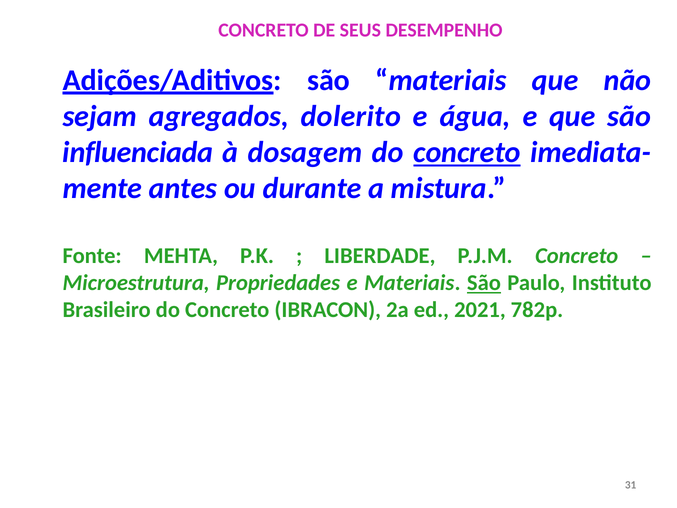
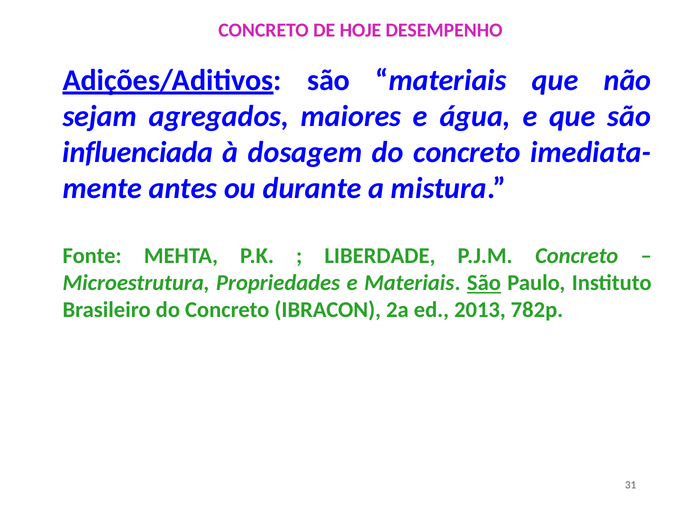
SEUS: SEUS -> HOJE (360, 30)
dolerito: dolerito -> maiores (351, 116)
concreto underline: present -> none (467, 152)
2021: 2021 -> 2013 (480, 310)
